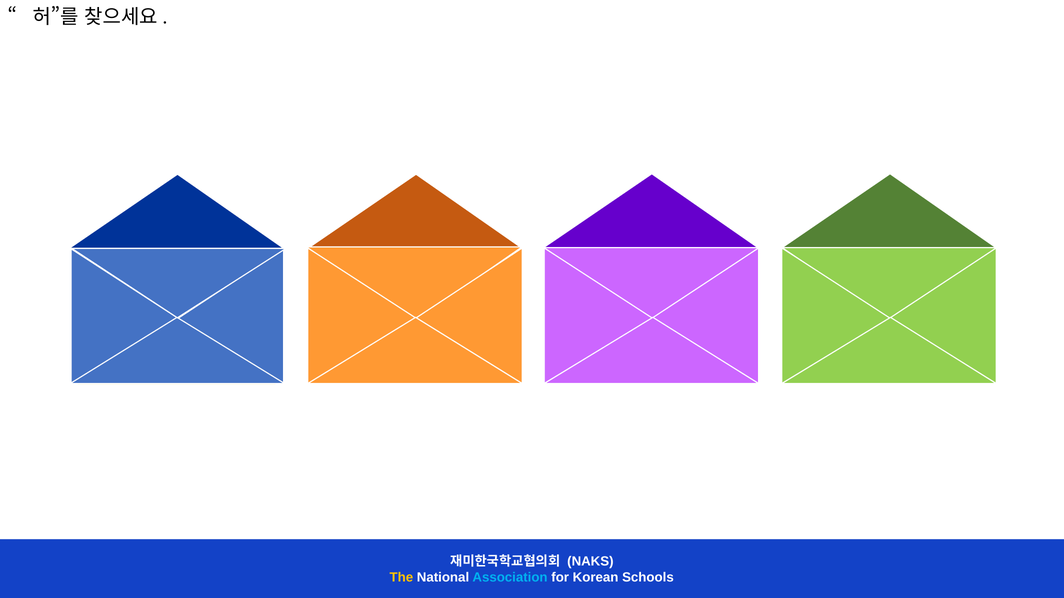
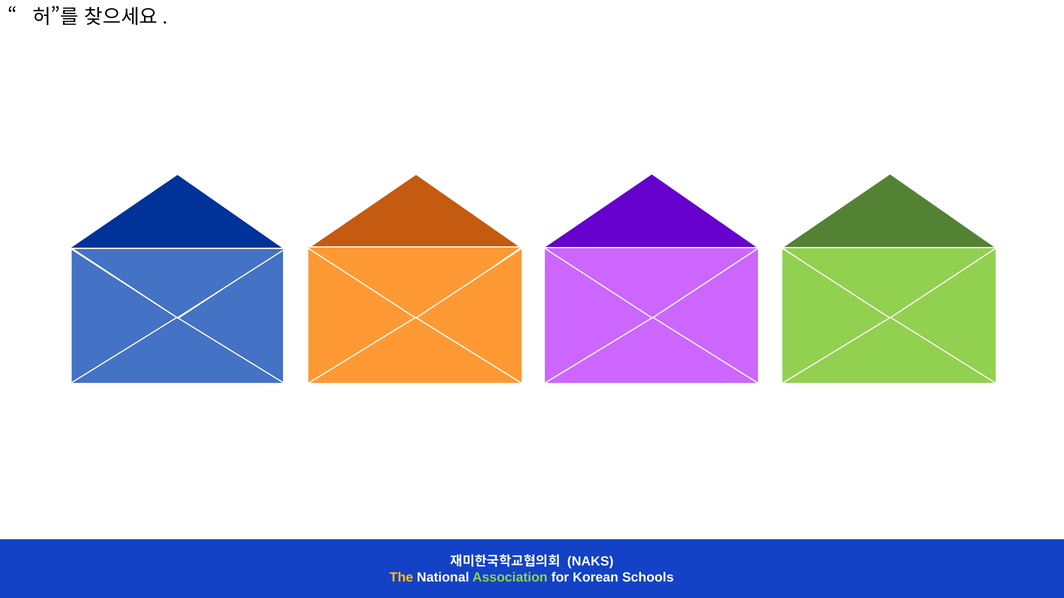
Association colour: light blue -> light green (510, 578)
